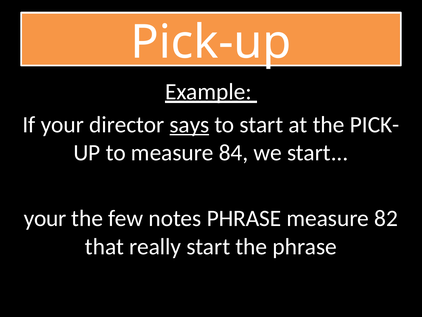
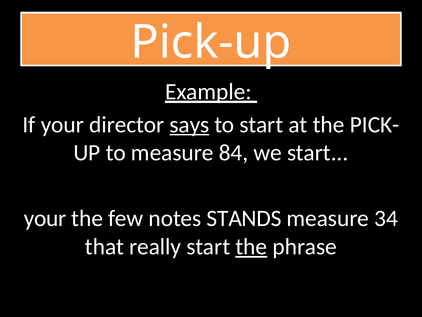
notes PHRASE: PHRASE -> STANDS (244, 218)
82: 82 -> 34 (386, 218)
the underline: none -> present (251, 246)
